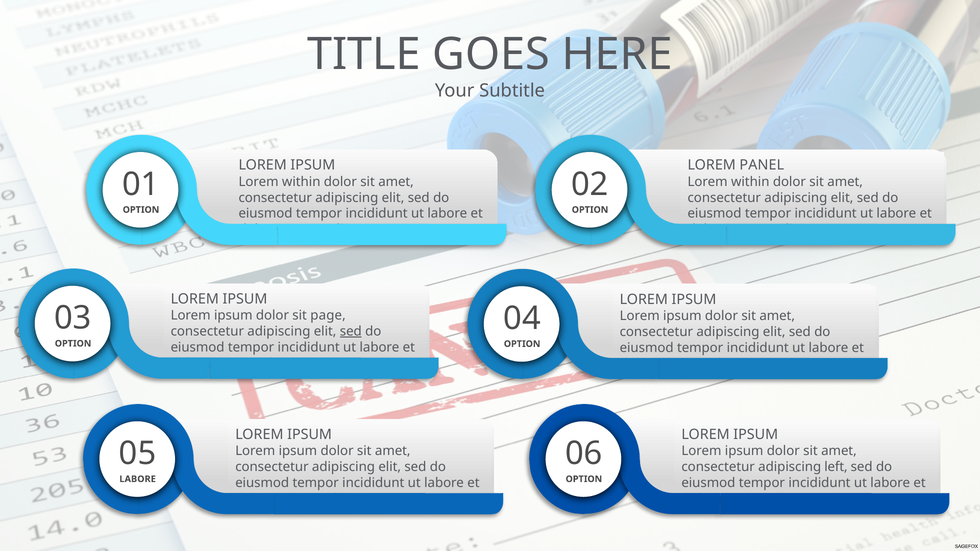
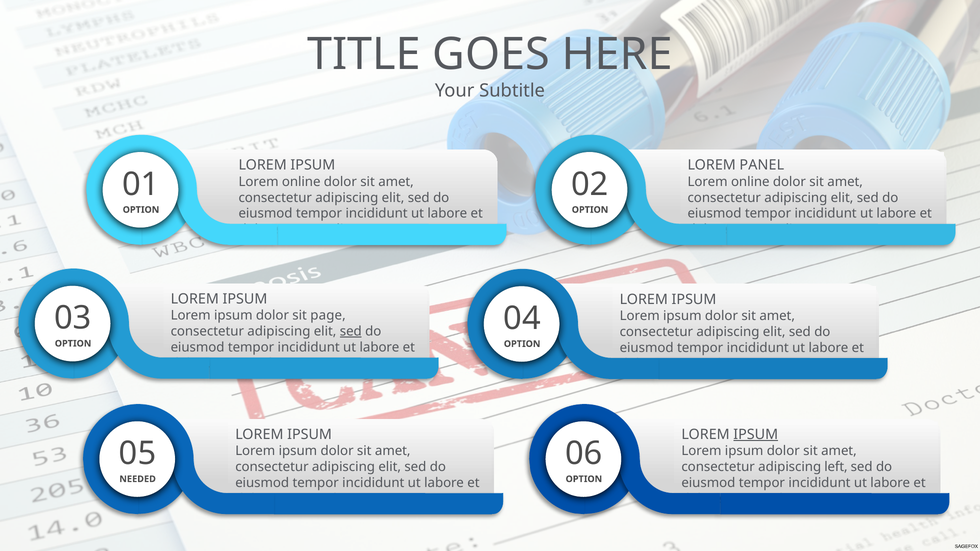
within: within -> online (301, 182)
within: within -> online (750, 182)
IPSUM underline: none -> present (756, 435)
LABORE: LABORE -> NEEDED (138, 479)
